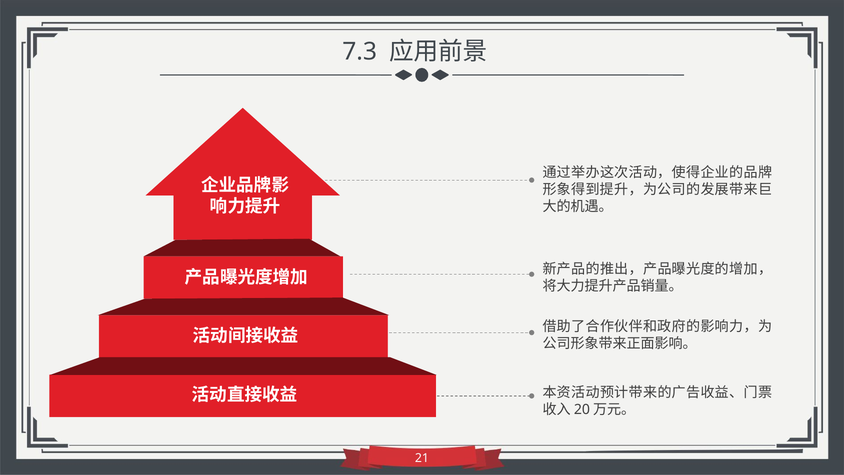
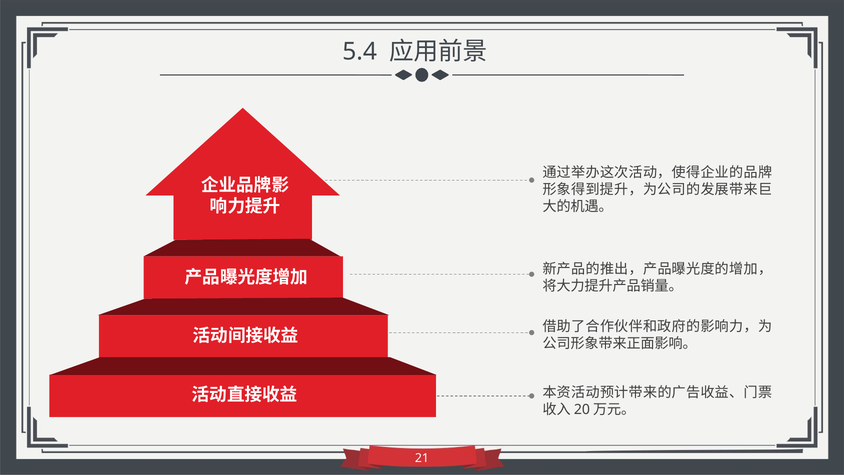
7.3: 7.3 -> 5.4 (360, 52)
